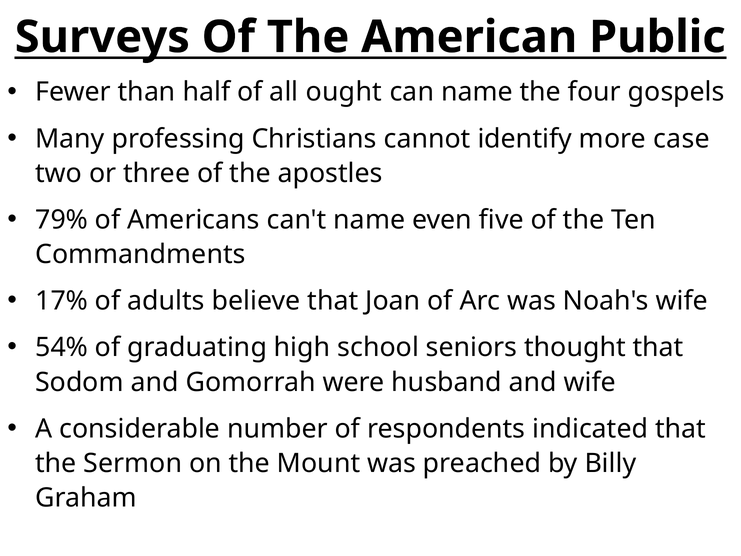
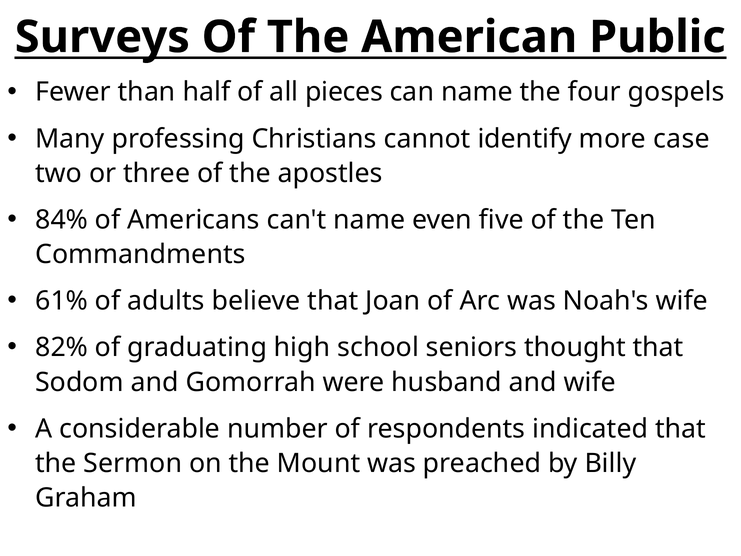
ought: ought -> pieces (344, 92)
79%: 79% -> 84% (62, 220)
17%: 17% -> 61% (62, 301)
54%: 54% -> 82% (62, 347)
